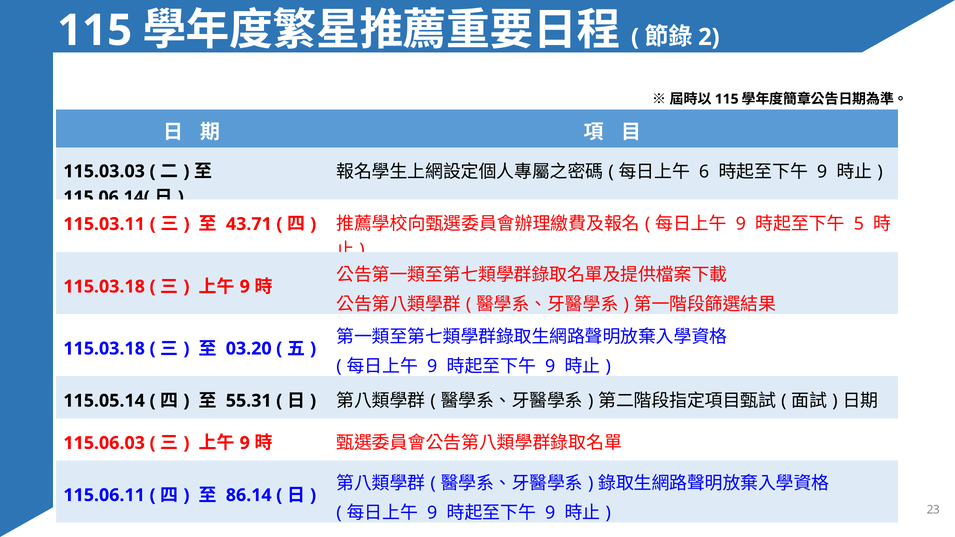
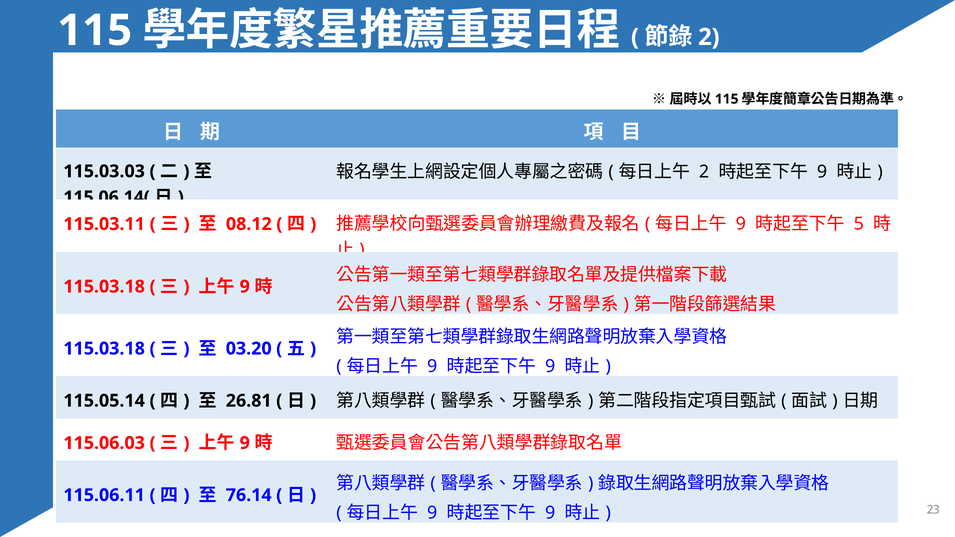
6: 6 -> 2 (704, 172)
43.71: 43.71 -> 08.12 (249, 224)
55.31: 55.31 -> 26.81 (249, 401)
86.14: 86.14 -> 76.14 (249, 495)
